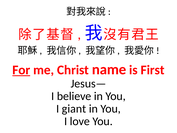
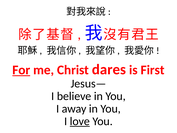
name: name -> dares (109, 69)
giant: giant -> away (74, 109)
love underline: none -> present (80, 121)
